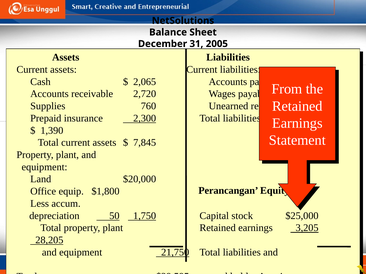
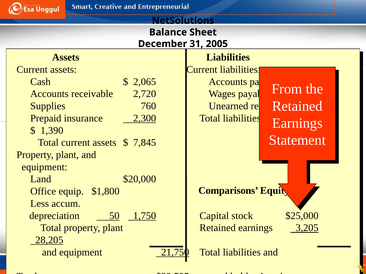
Perancangan: Perancangan -> Comparisons (228, 191)
